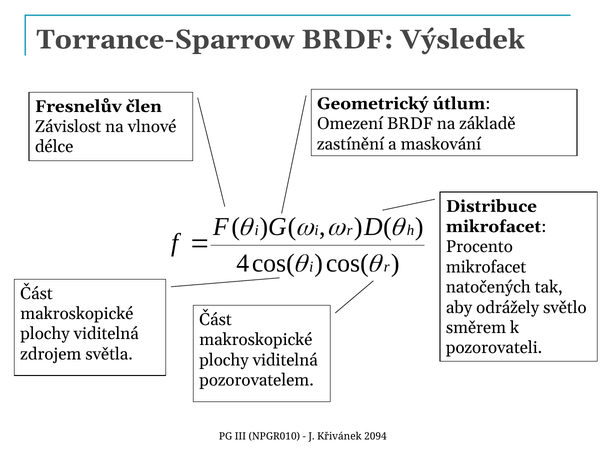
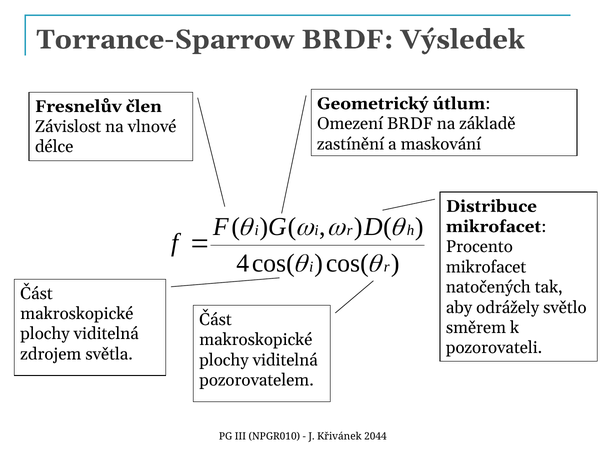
2094: 2094 -> 2044 (375, 436)
